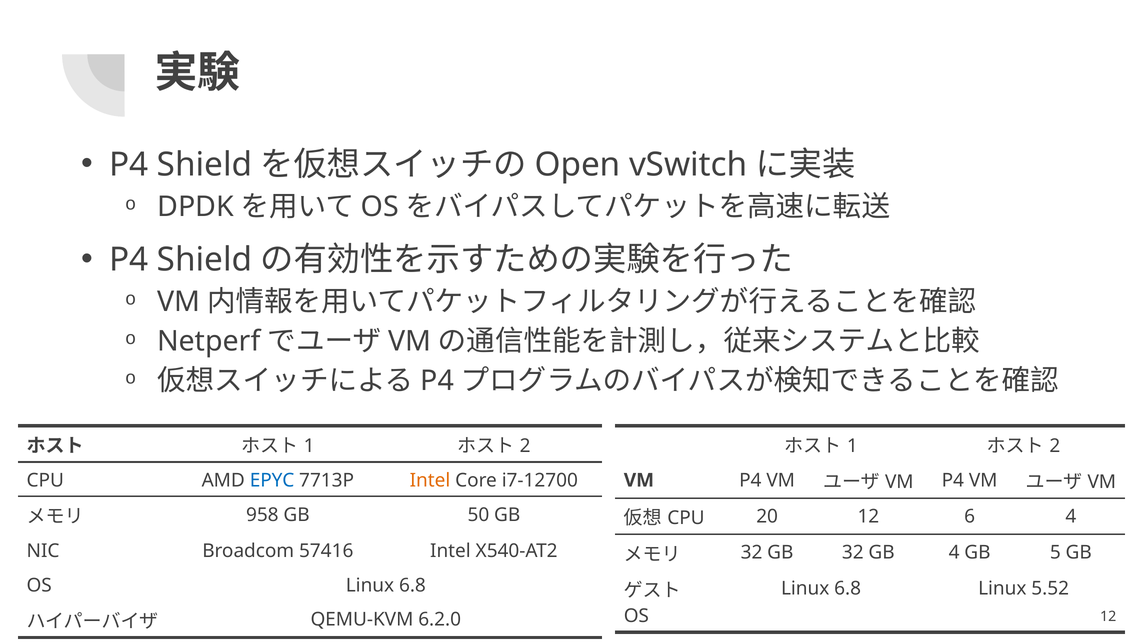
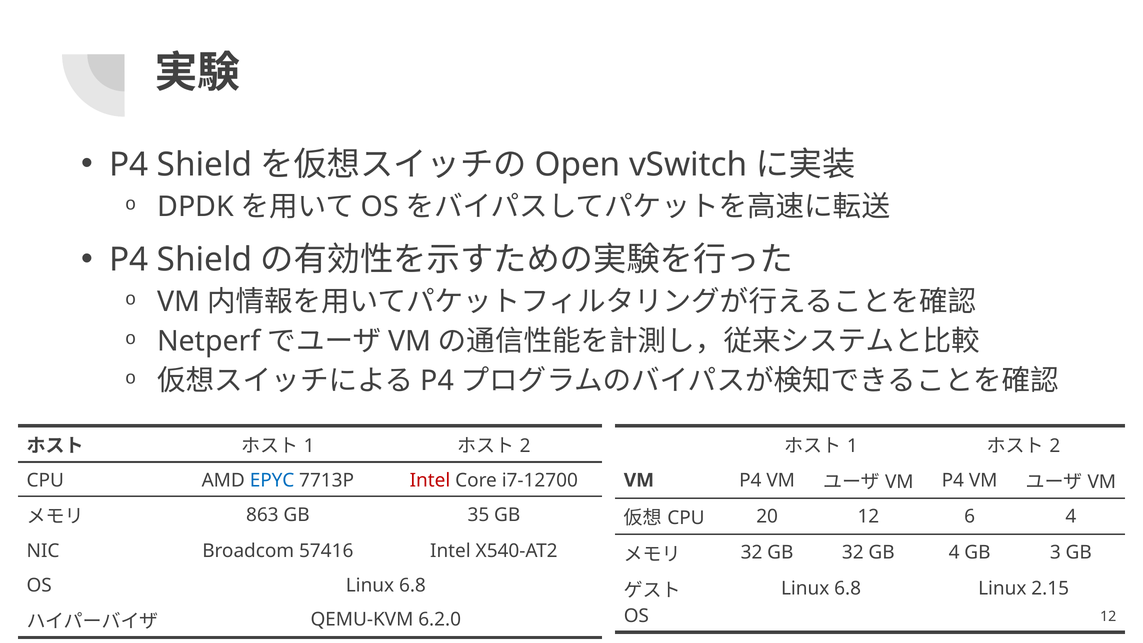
Intel colour: orange -> red (430, 480)
958: 958 -> 863 (262, 515)
50: 50 -> 35 (478, 515)
5: 5 -> 3 (1055, 553)
5.52: 5.52 -> 2.15 (1050, 589)
